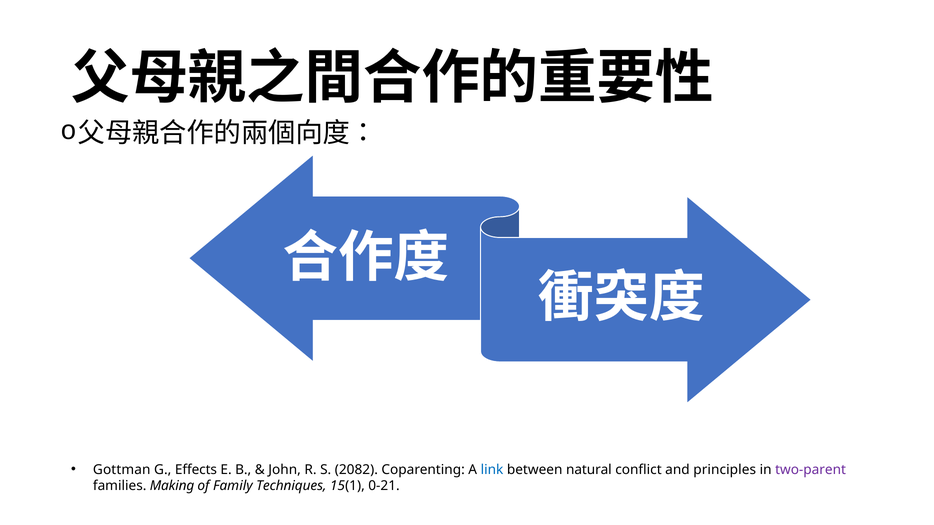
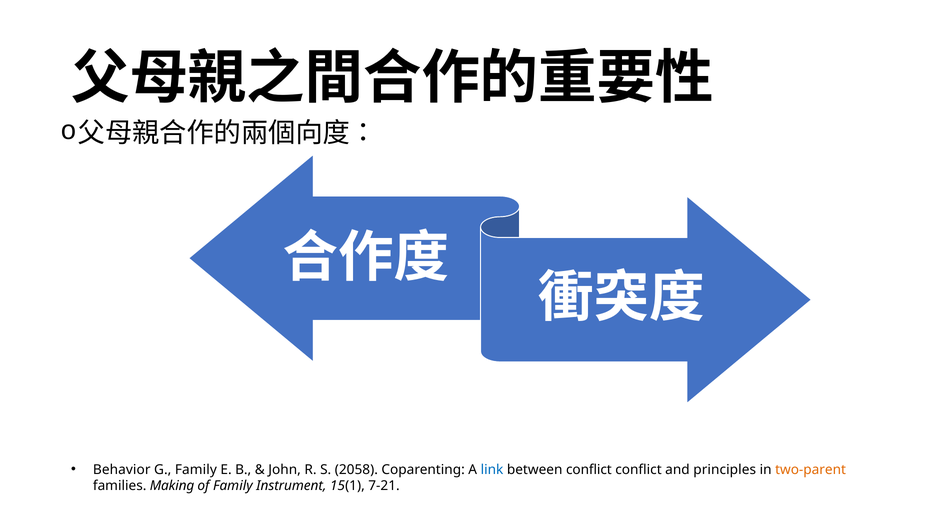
Gottman: Gottman -> Behavior (122, 470)
G Effects: Effects -> Family (196, 470)
2082: 2082 -> 2058 (356, 470)
between natural: natural -> conflict (589, 470)
two-parent colour: purple -> orange (811, 470)
Techniques: Techniques -> Instrument (291, 486)
0-21: 0-21 -> 7-21 (384, 486)
